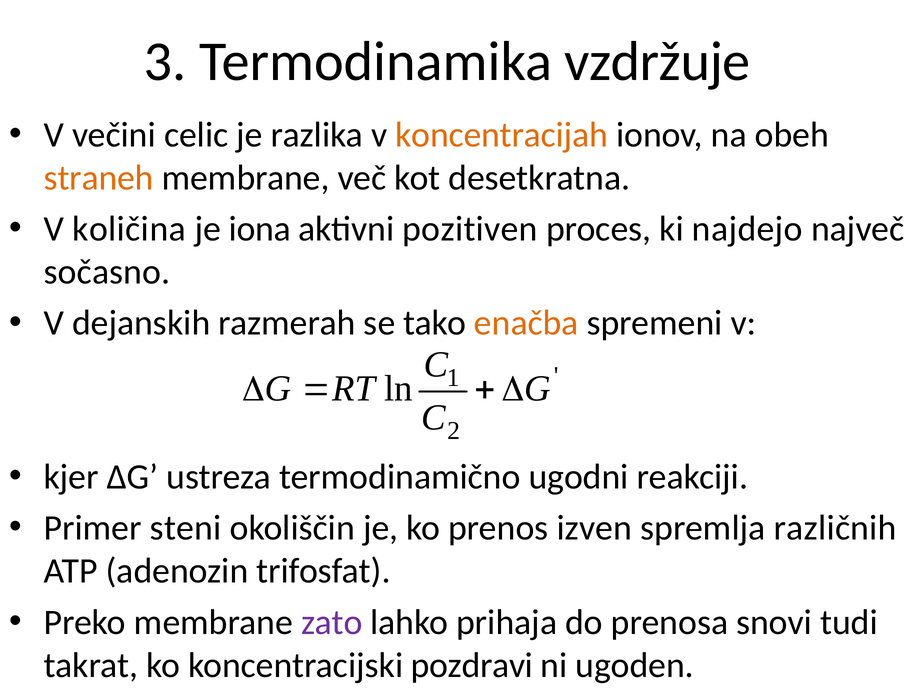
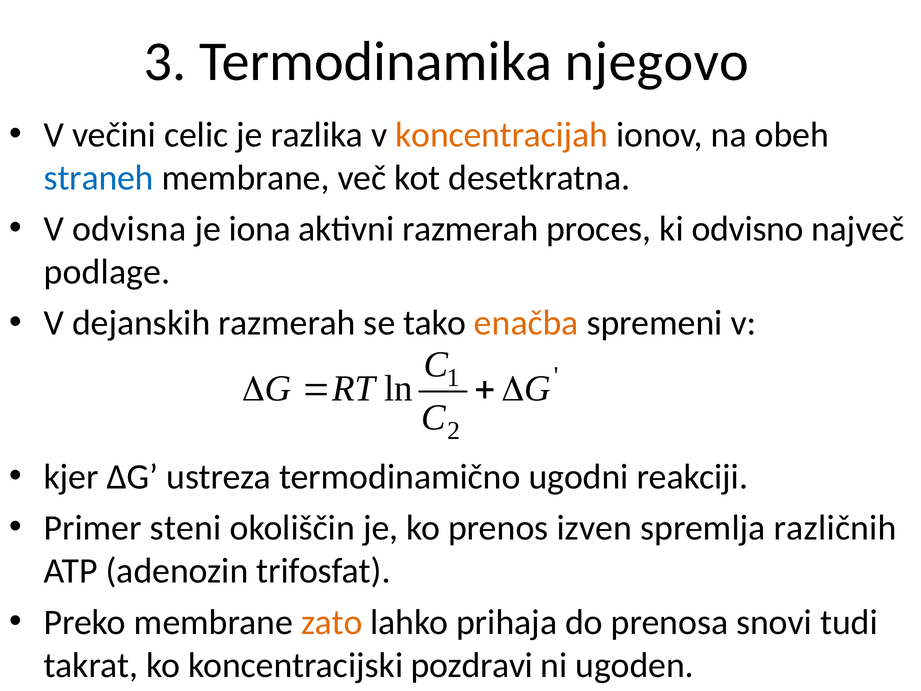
vzdržuje: vzdržuje -> njegovo (657, 61)
straneh colour: orange -> blue (99, 178)
količina: količina -> odvisna (129, 229)
aktivni pozitiven: pozitiven -> razmerah (470, 229)
najdejo: najdejo -> odvisno (748, 229)
sočasno: sočasno -> podlage (107, 272)
zato colour: purple -> orange (332, 622)
